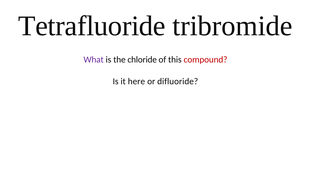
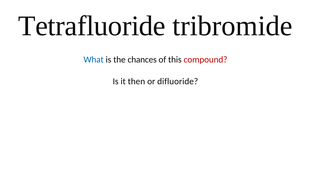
What colour: purple -> blue (94, 59)
chloride: chloride -> chances (142, 59)
here: here -> then (136, 81)
